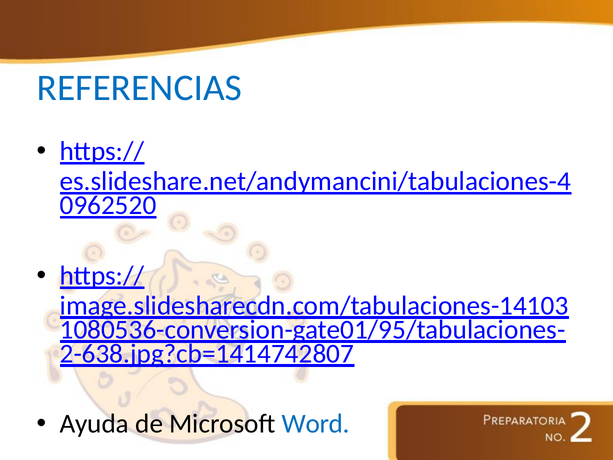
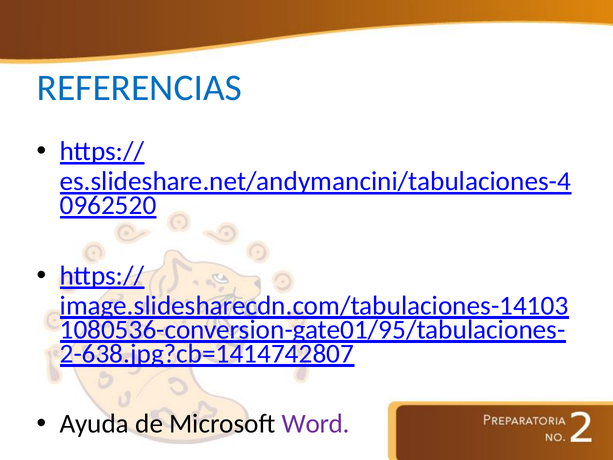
Word colour: blue -> purple (316, 424)
